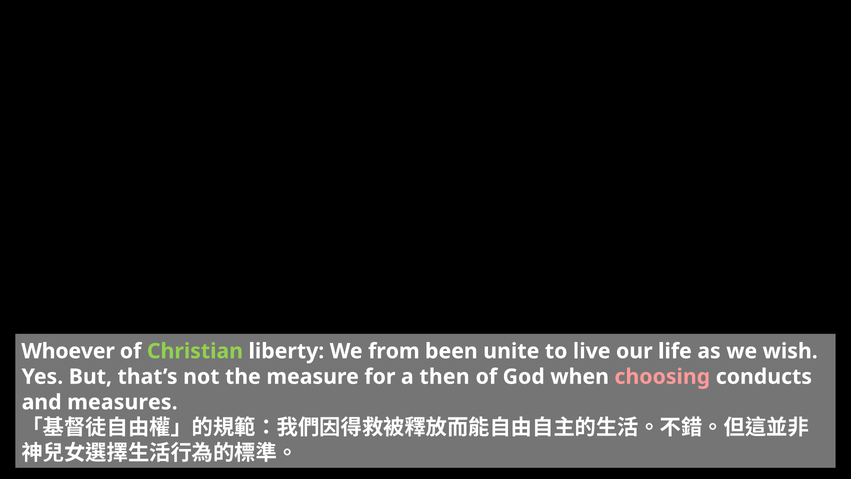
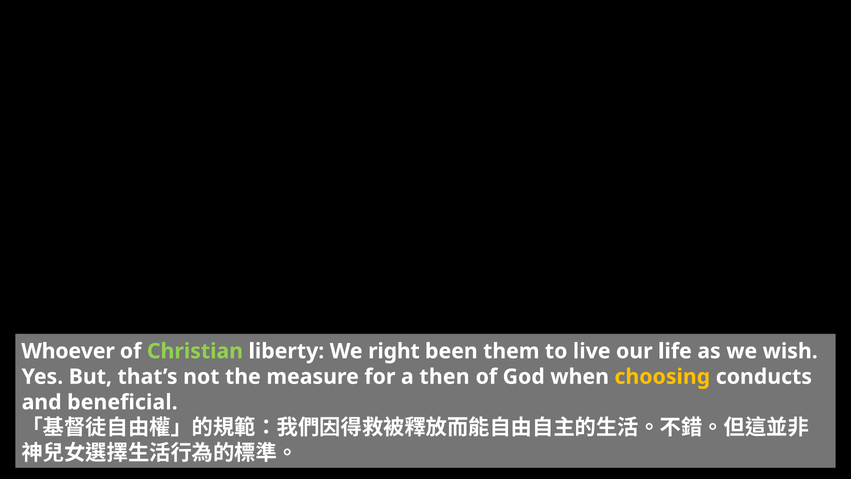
from: from -> right (394, 351)
unite: unite -> them (511, 351)
choosing colour: pink -> yellow (662, 377)
measures: measures -> beneficial (122, 402)
